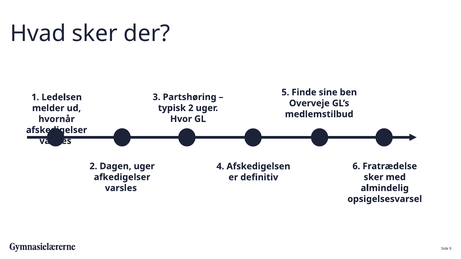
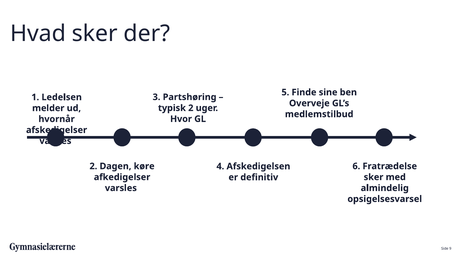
Dagen uger: uger -> køre (144, 166)
